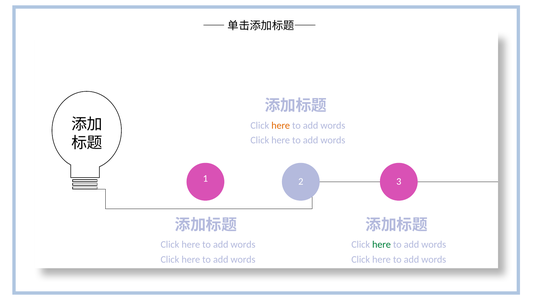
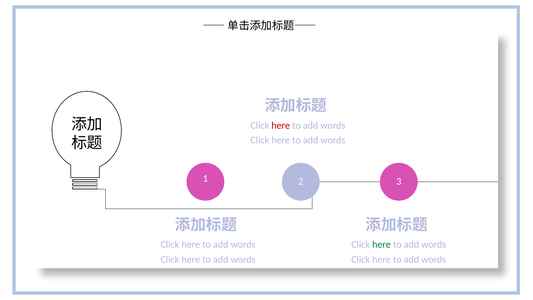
here colour: orange -> red (281, 125)
